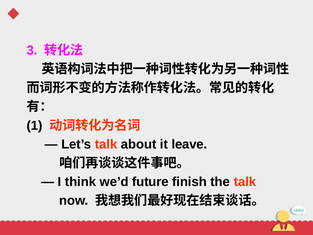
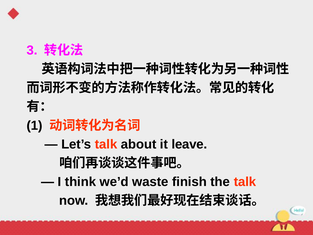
future: future -> waste (150, 182)
